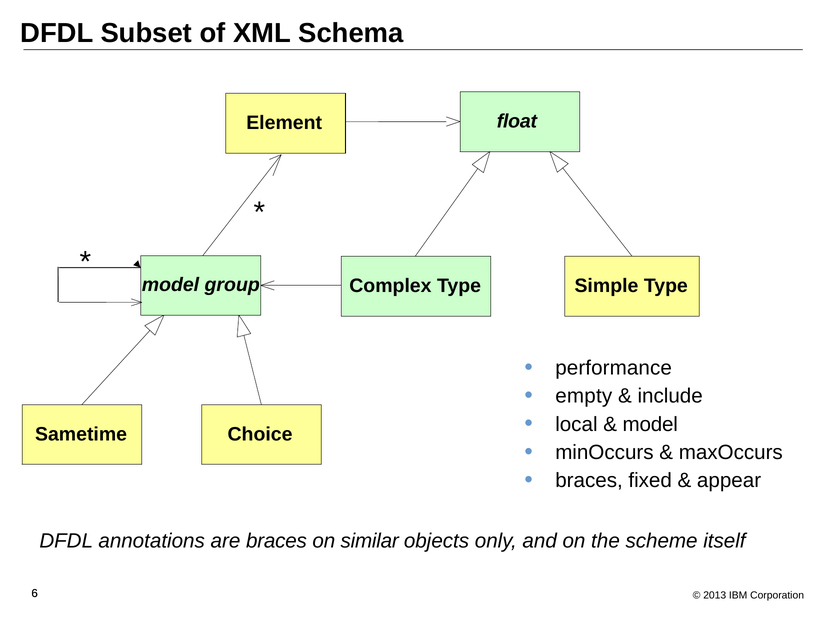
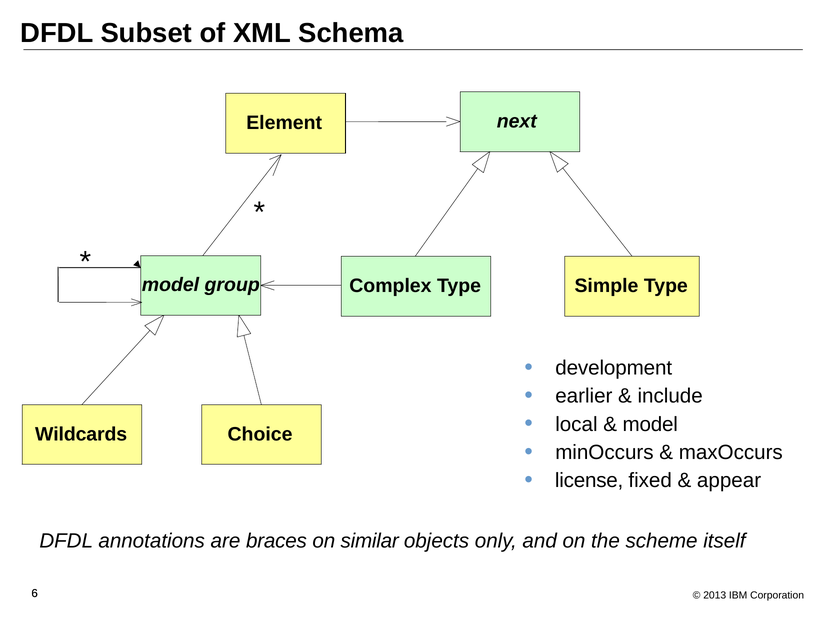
float: float -> next (517, 121)
performance: performance -> development (614, 368)
empty: empty -> earlier (584, 396)
Sametime: Sametime -> Wildcards (81, 434)
braces: braces -> license (589, 481)
